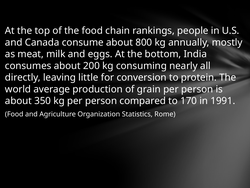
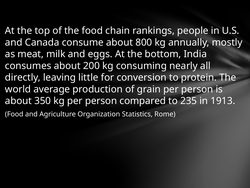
170: 170 -> 235 (189, 101)
1991: 1991 -> 1913 (223, 101)
